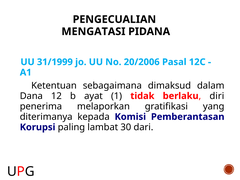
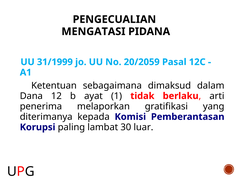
20/2006: 20/2006 -> 20/2059 (142, 62)
diri: diri -> arti (217, 96)
dari: dari -> luar (143, 127)
